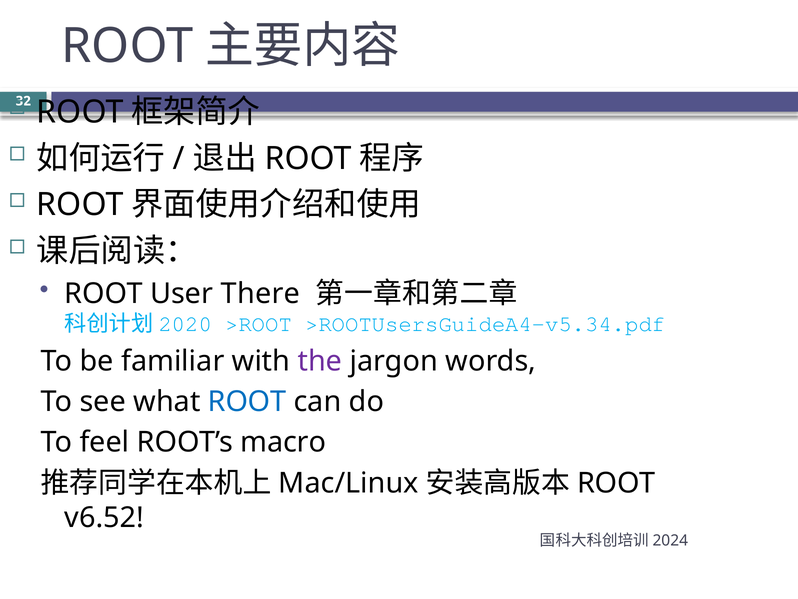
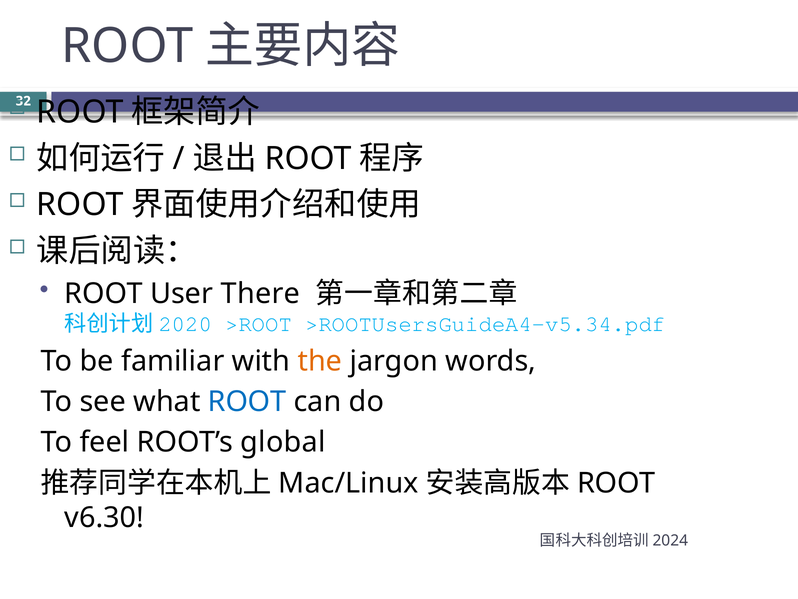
the colour: purple -> orange (320, 361)
macro: macro -> global (283, 442)
v6.52: v6.52 -> v6.30 (104, 517)
